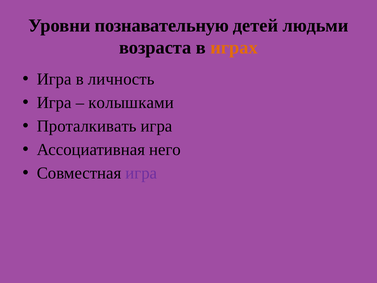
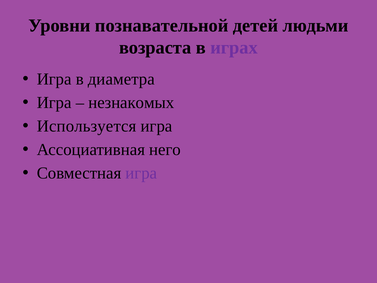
познавательную: познавательную -> познавательной (162, 25)
играх colour: orange -> purple (234, 47)
личность: личность -> диаметра (121, 79)
колышками: колышками -> незнакомых (131, 103)
Проталкивать: Проталкивать -> Используется (87, 126)
